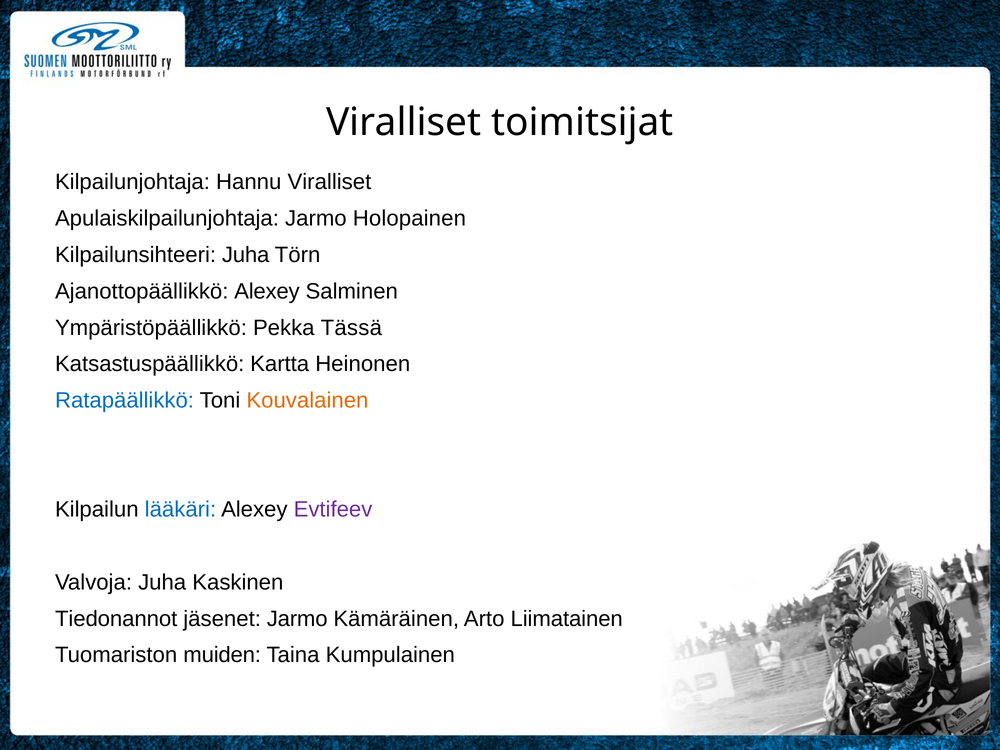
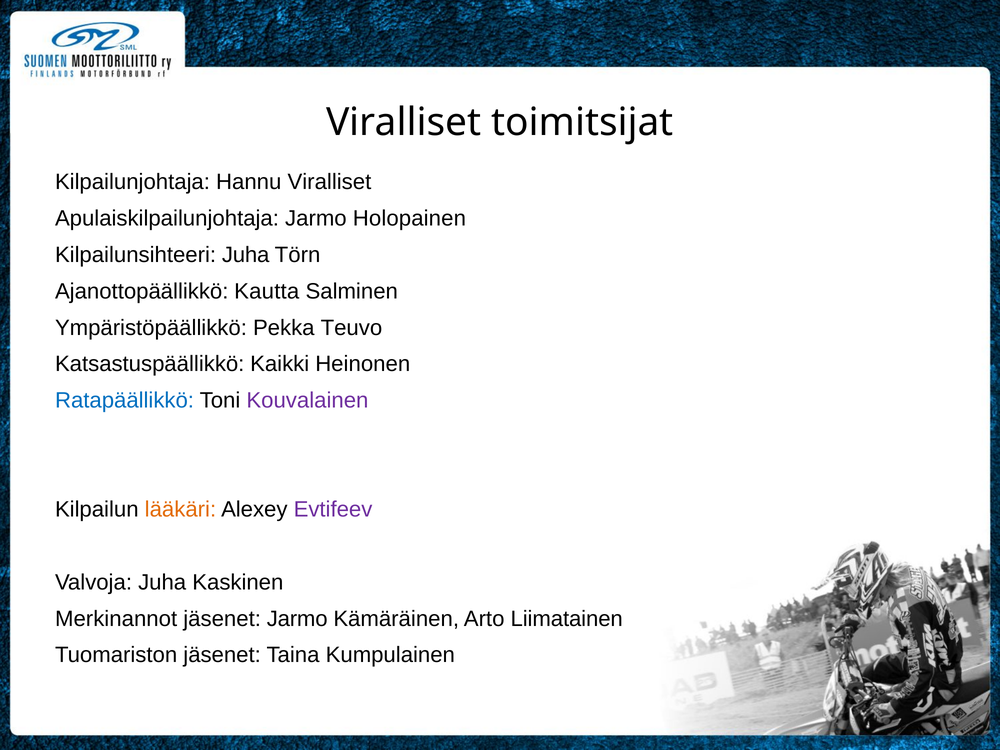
Ajanottopäällikkö Alexey: Alexey -> Kautta (267, 291)
Tässä: Tässä -> Teuvo (351, 328)
Kartta: Kartta -> Kaikki (280, 364)
Kouvalainen colour: orange -> purple (307, 400)
lääkäri colour: blue -> orange (180, 510)
Tiedonannot: Tiedonannot -> Merkinannot (116, 619)
Tuomariston muiden: muiden -> jäsenet (222, 655)
